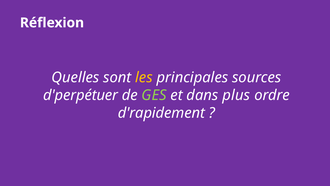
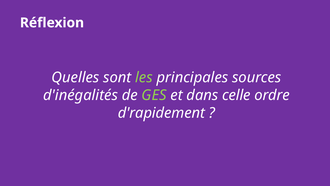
les colour: yellow -> light green (144, 77)
d'perpétuer: d'perpétuer -> d'inégalités (81, 95)
plus: plus -> celle (236, 95)
